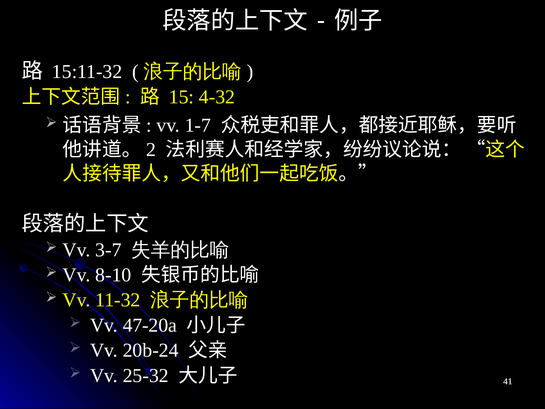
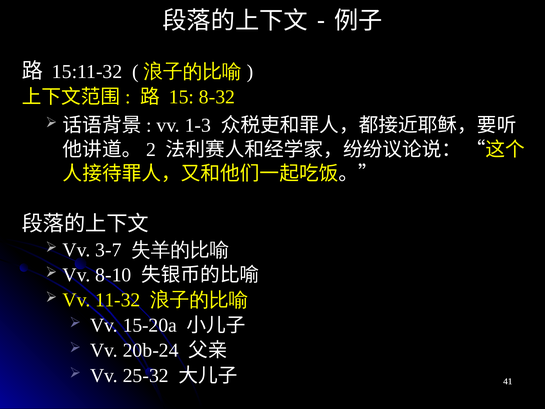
4-32: 4-32 -> 8-32 (217, 97)
1-7: 1-7 -> 1-3 (198, 125)
47-20a: 47-20a -> 15-20a (150, 325)
